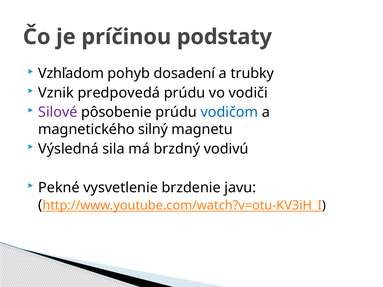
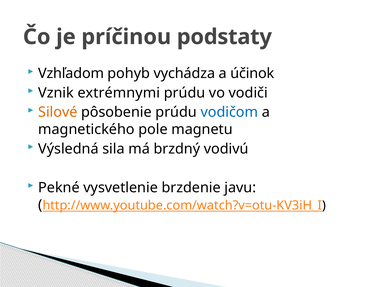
dosadení: dosadení -> vychádza (184, 74)
trubky: trubky -> účinok (252, 74)
predpovedá: predpovedá -> extrémnymi (119, 93)
Silové colour: purple -> orange (58, 112)
silný: silný -> pole (153, 130)
